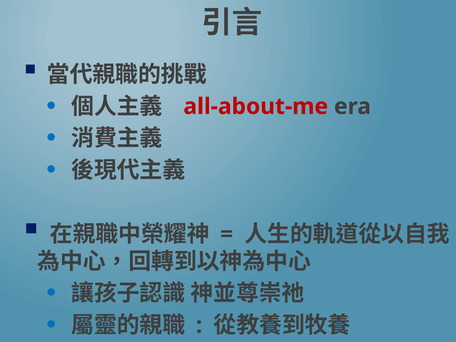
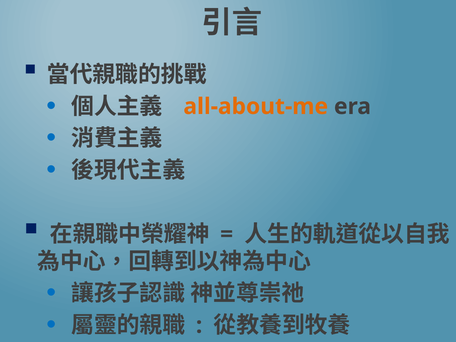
all-about-me colour: red -> orange (256, 106)
